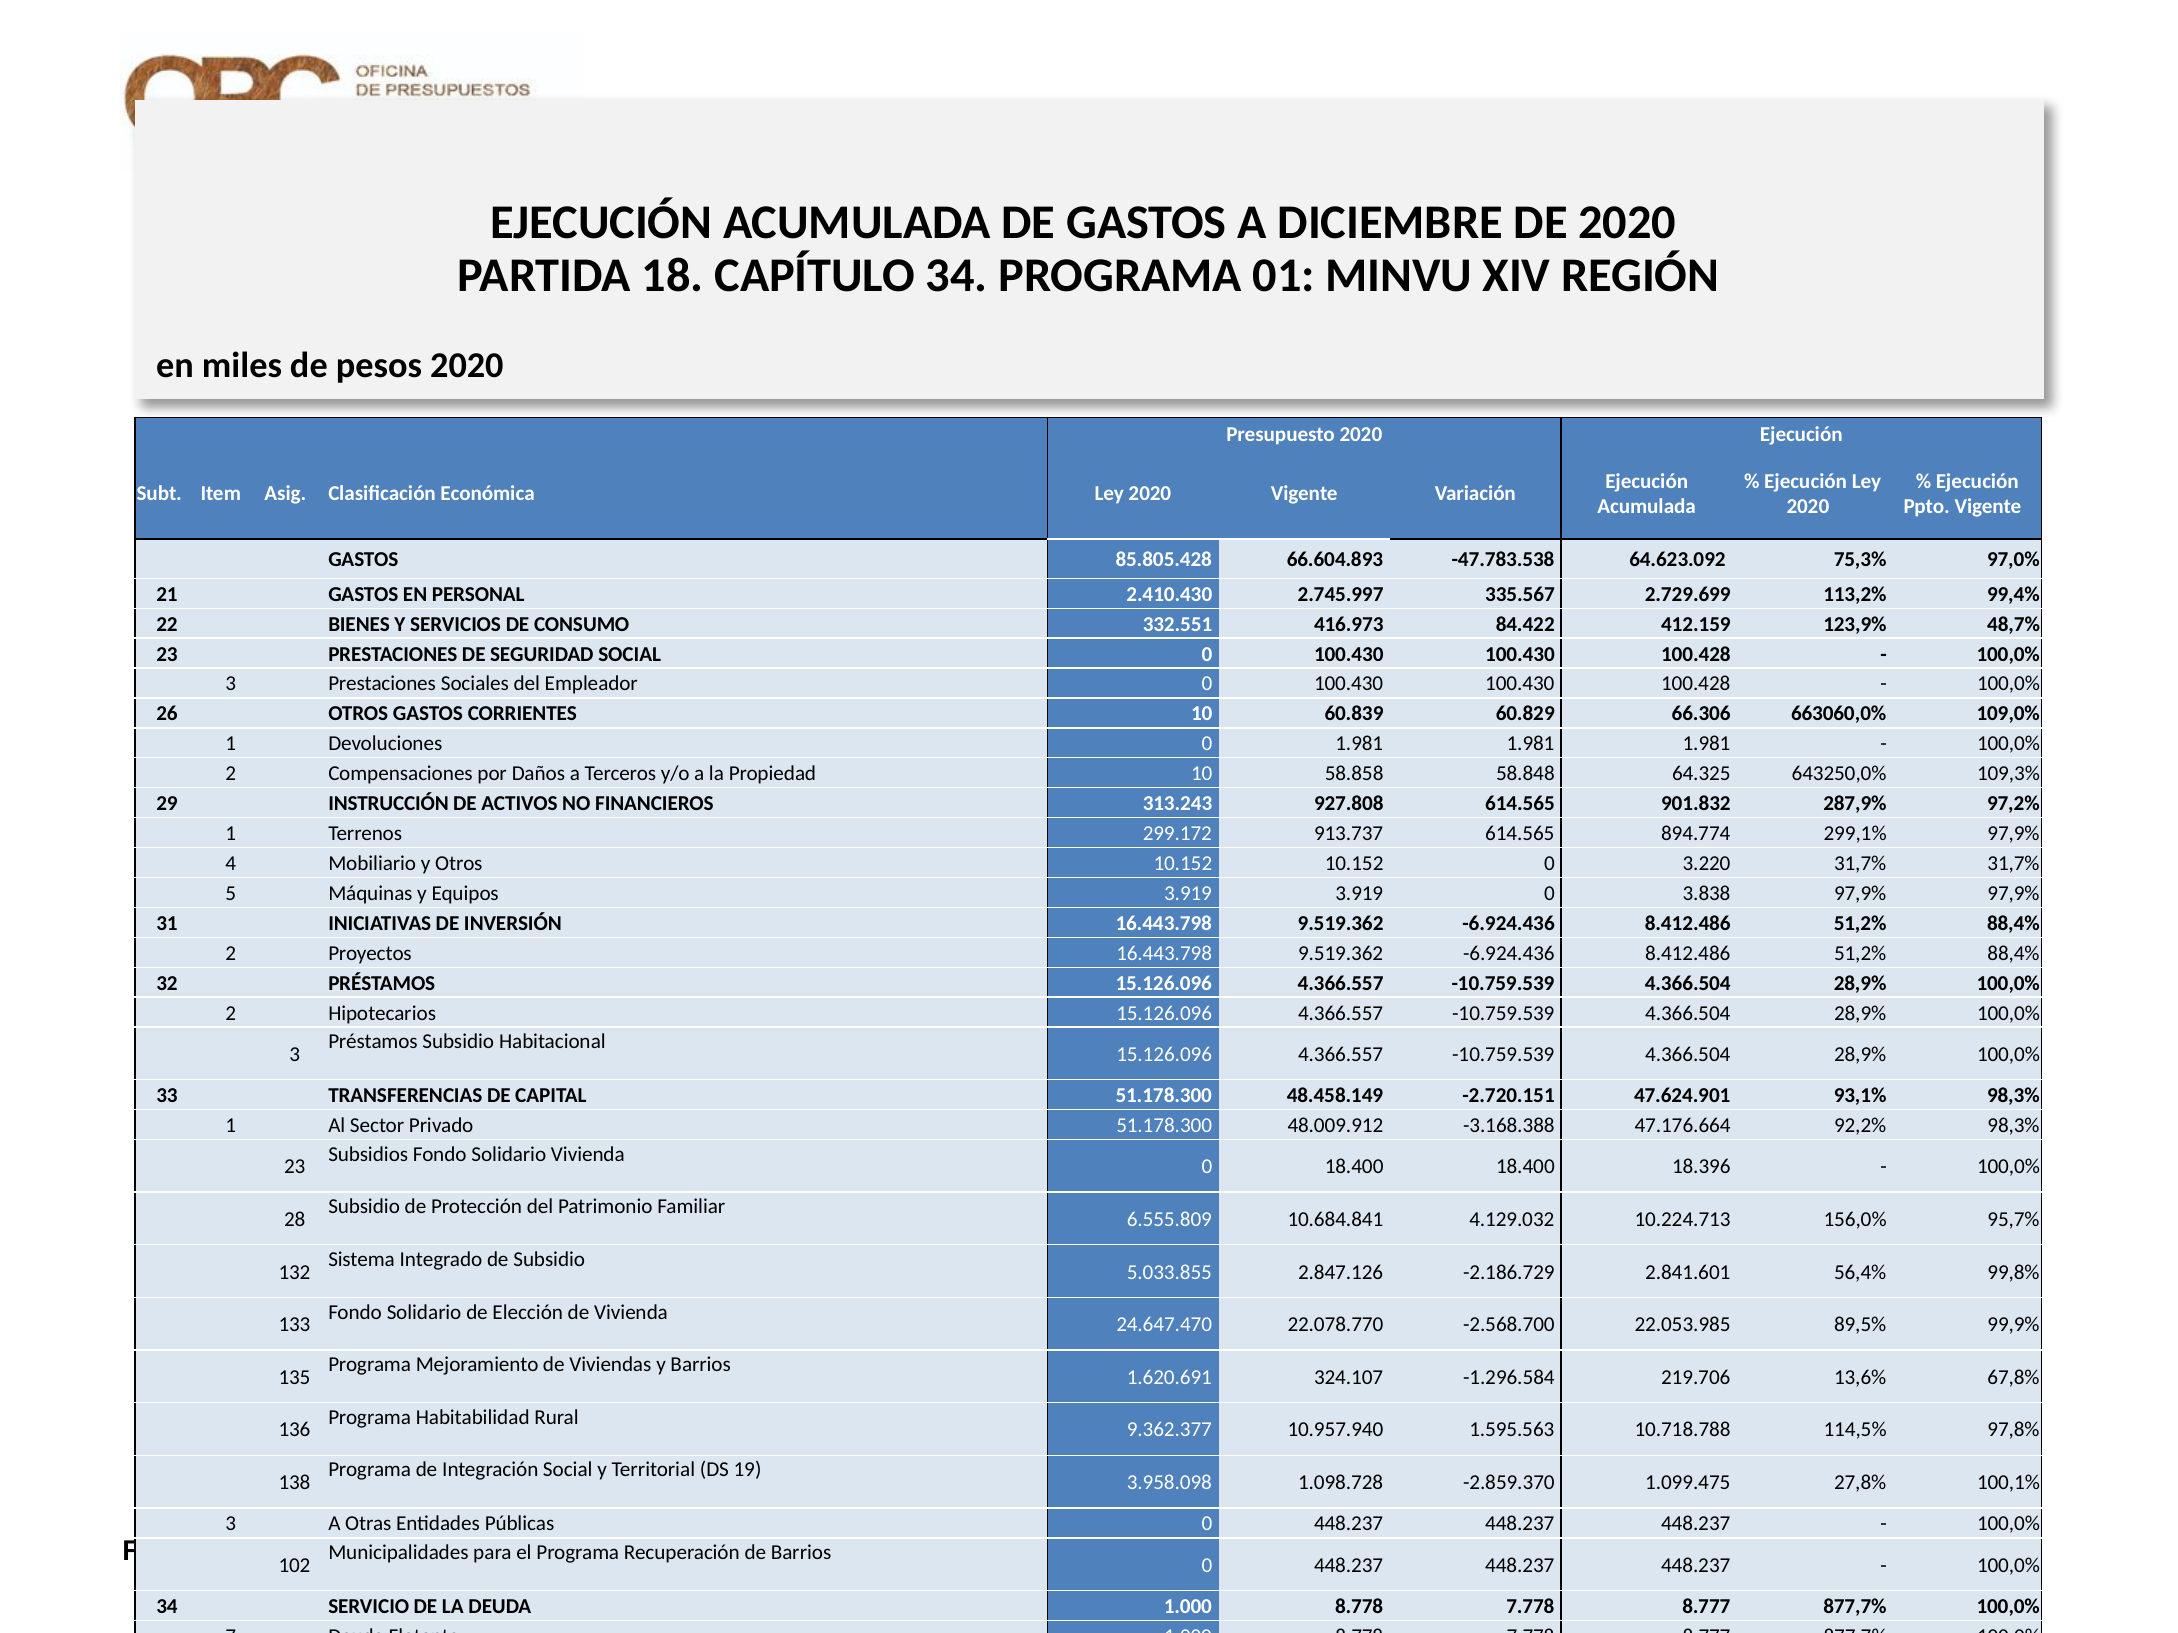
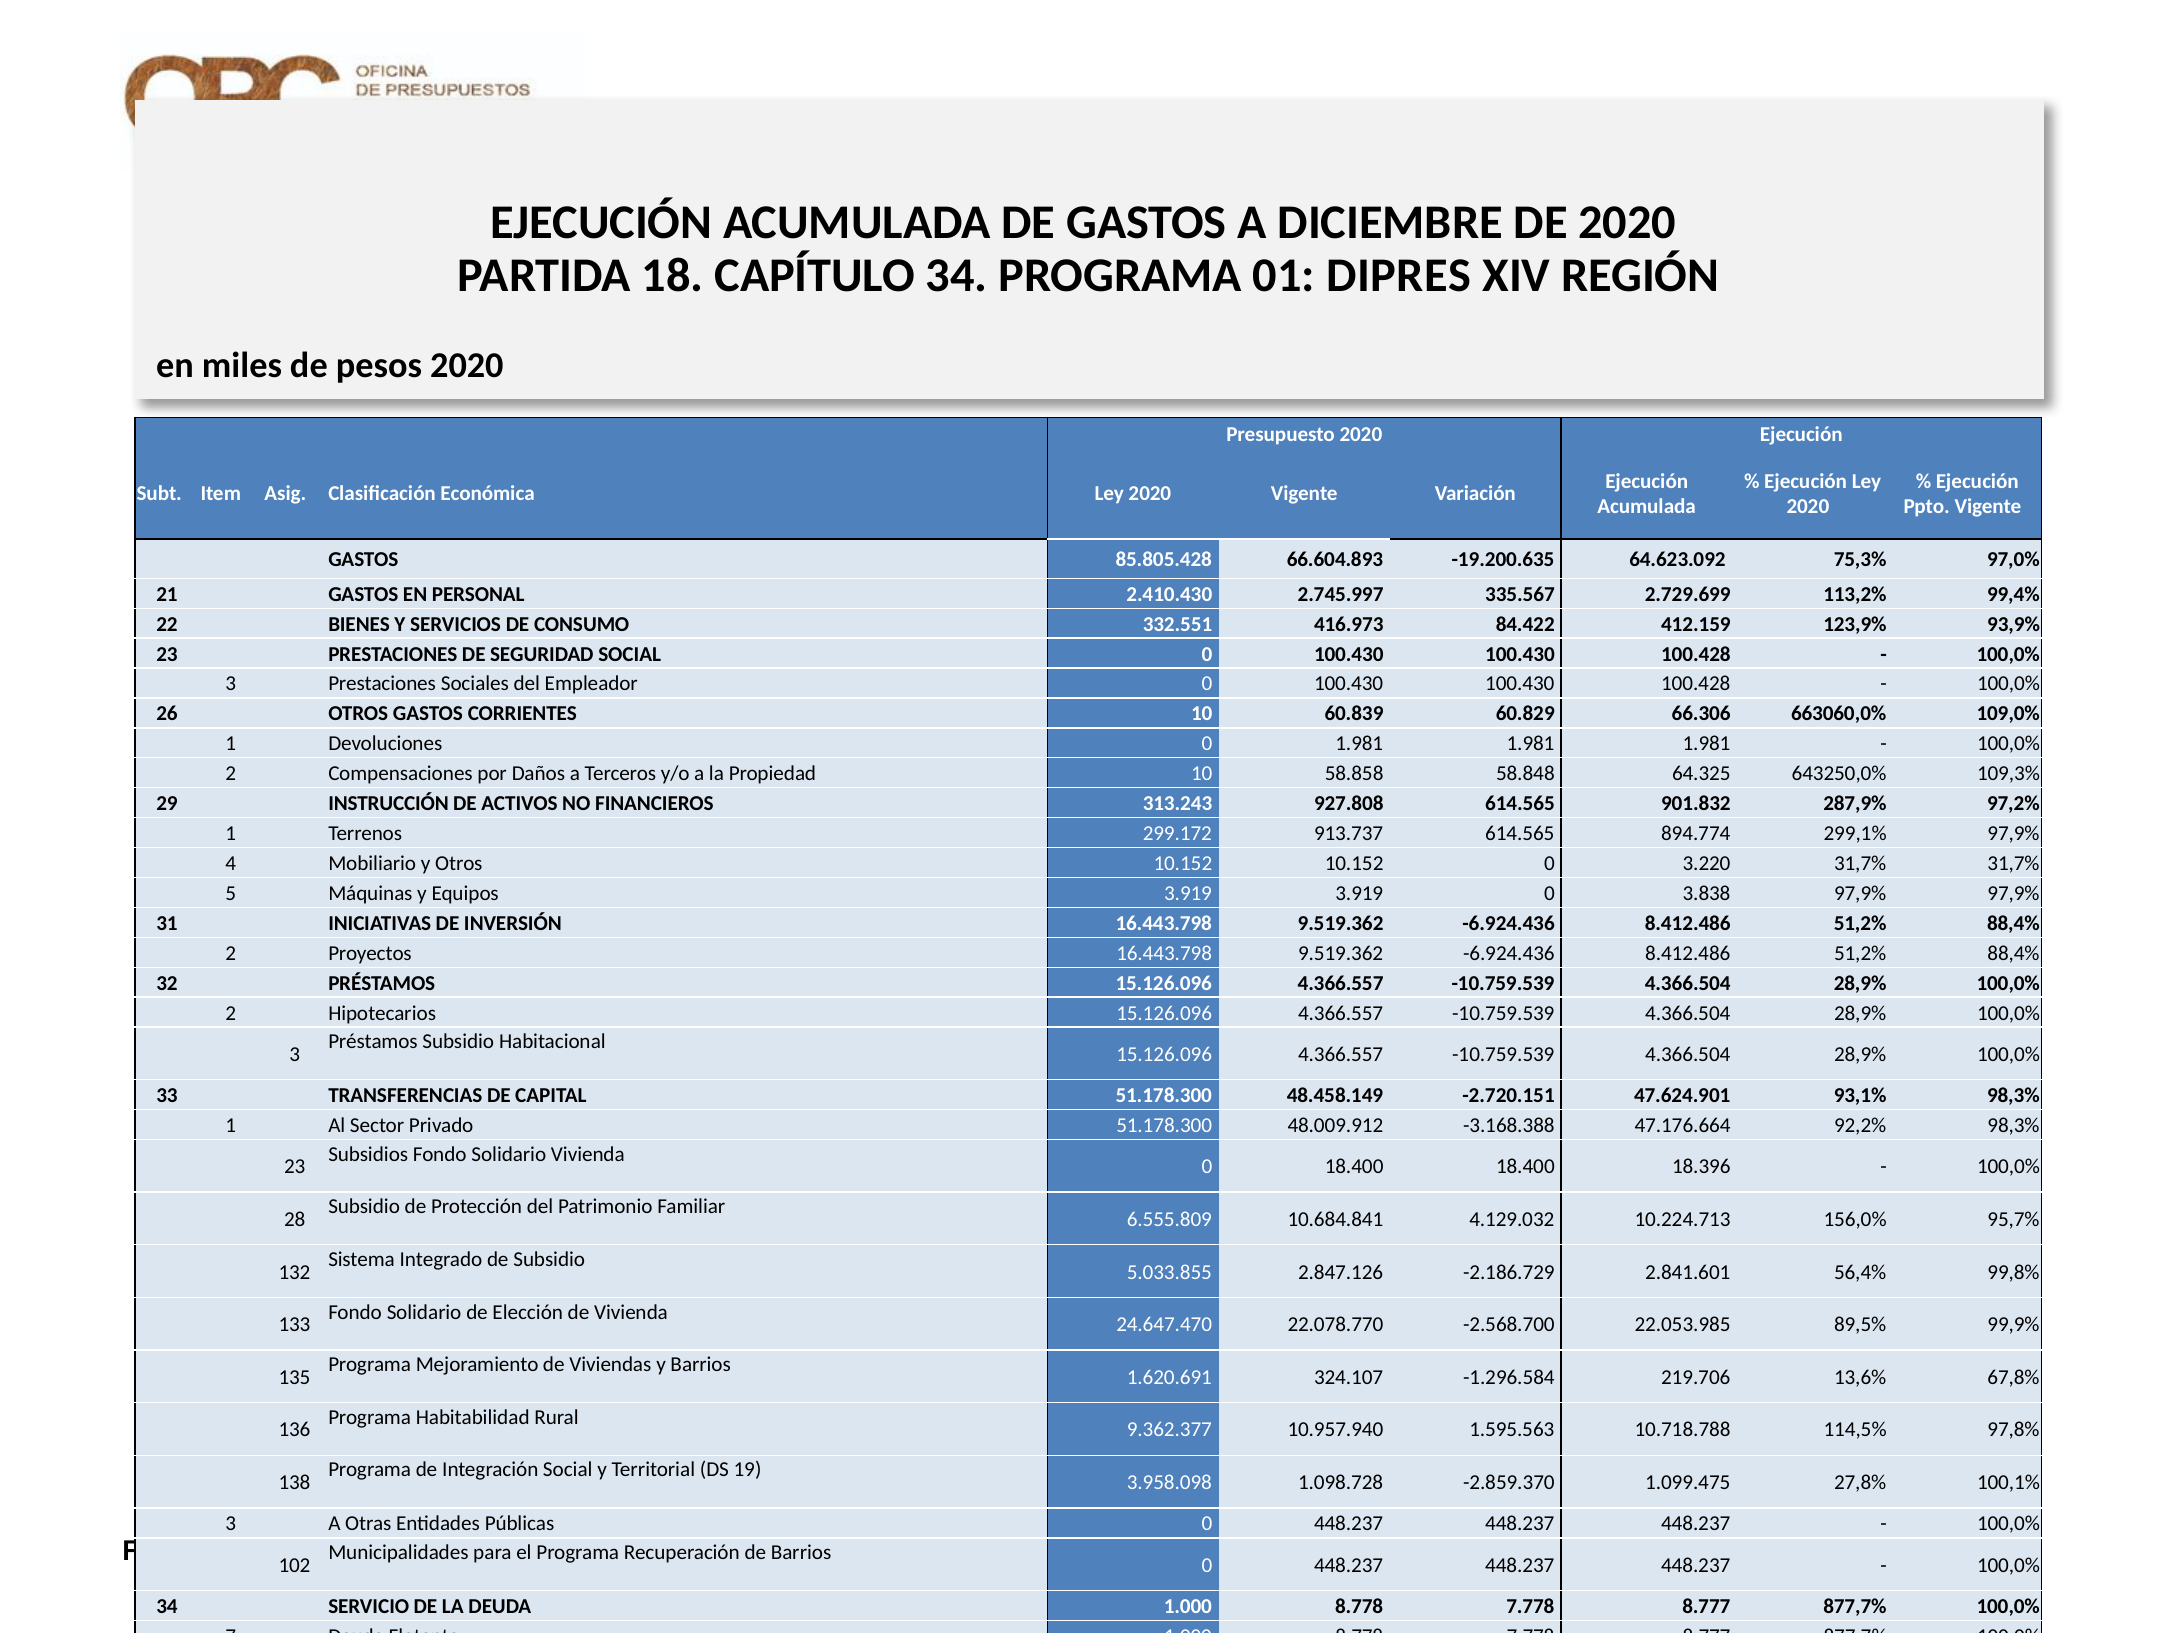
01 MINVU: MINVU -> DIPRES (1399, 275)
-47.783.538: -47.783.538 -> -19.200.635 (1503, 560)
48,7%: 48,7% -> 93,9% (2014, 624)
